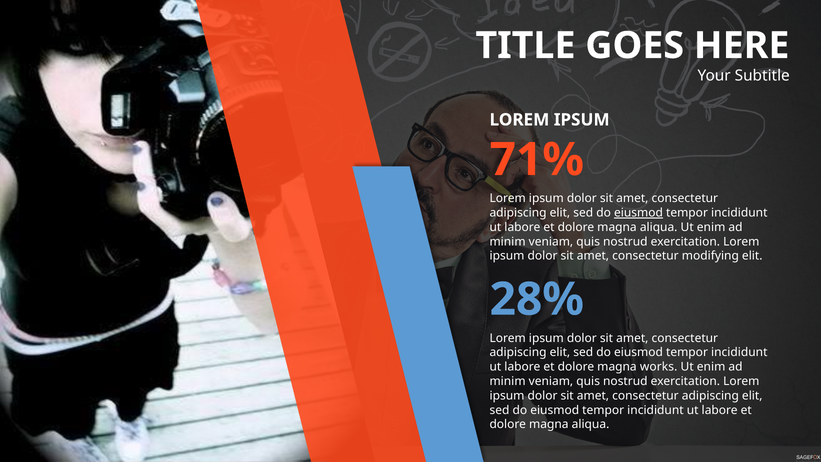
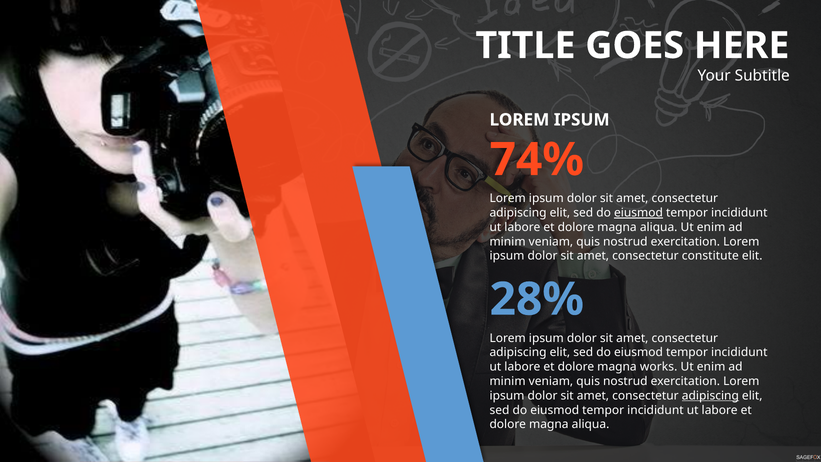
71%: 71% -> 74% (537, 160)
modifying: modifying -> constitute (710, 256)
adipiscing underline: none -> present (710, 396)
